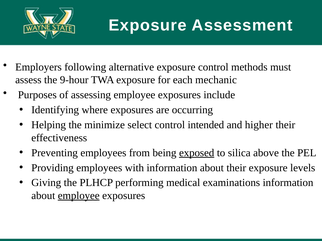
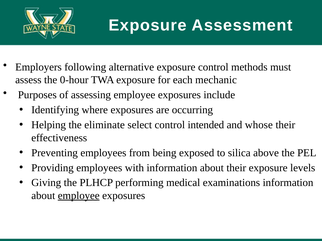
9-hour: 9-hour -> 0-hour (74, 80)
minimize: minimize -> eliminate (105, 125)
higher: higher -> whose (259, 125)
exposed underline: present -> none (197, 153)
